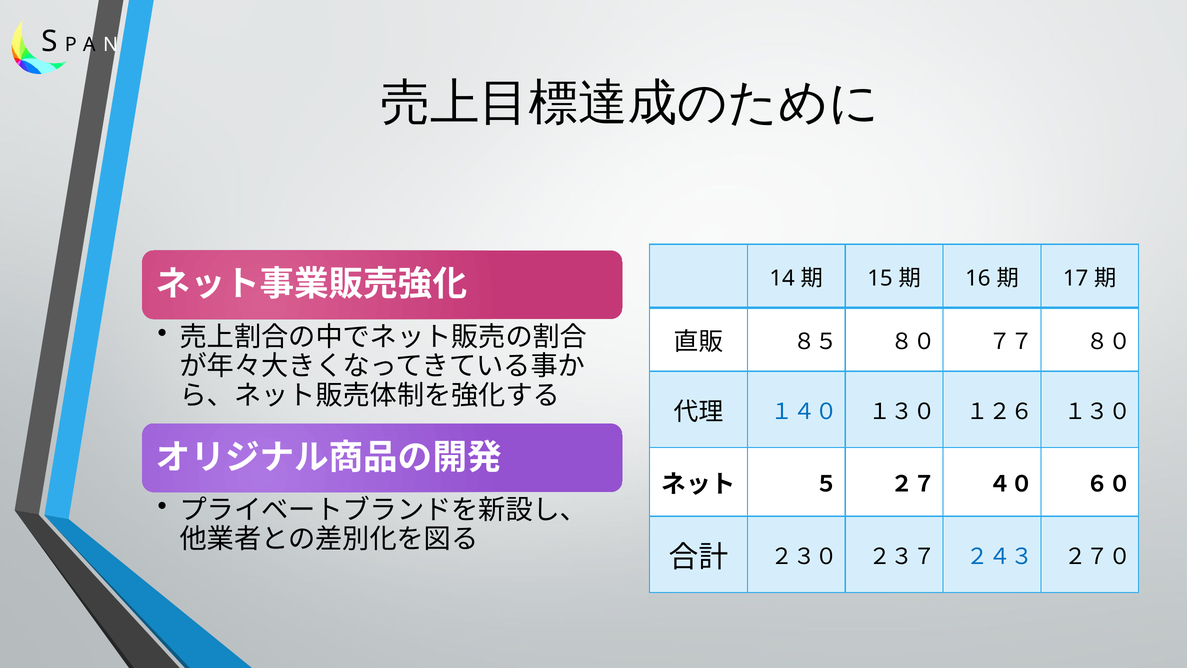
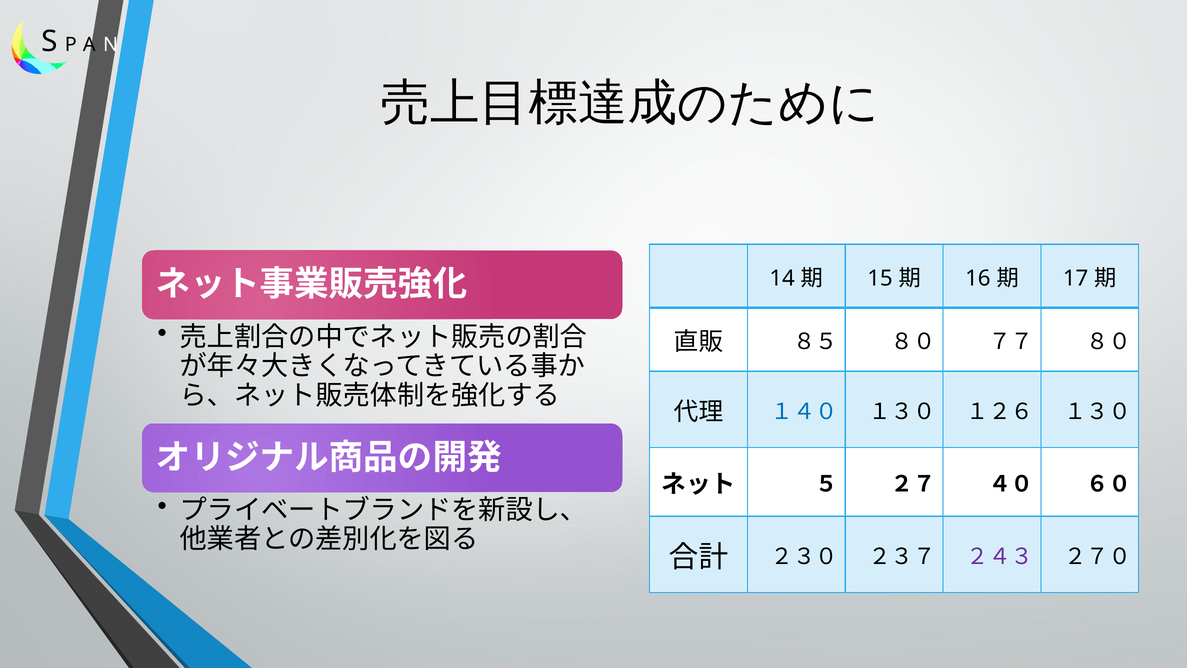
２４３ colour: blue -> purple (1000, 556)
